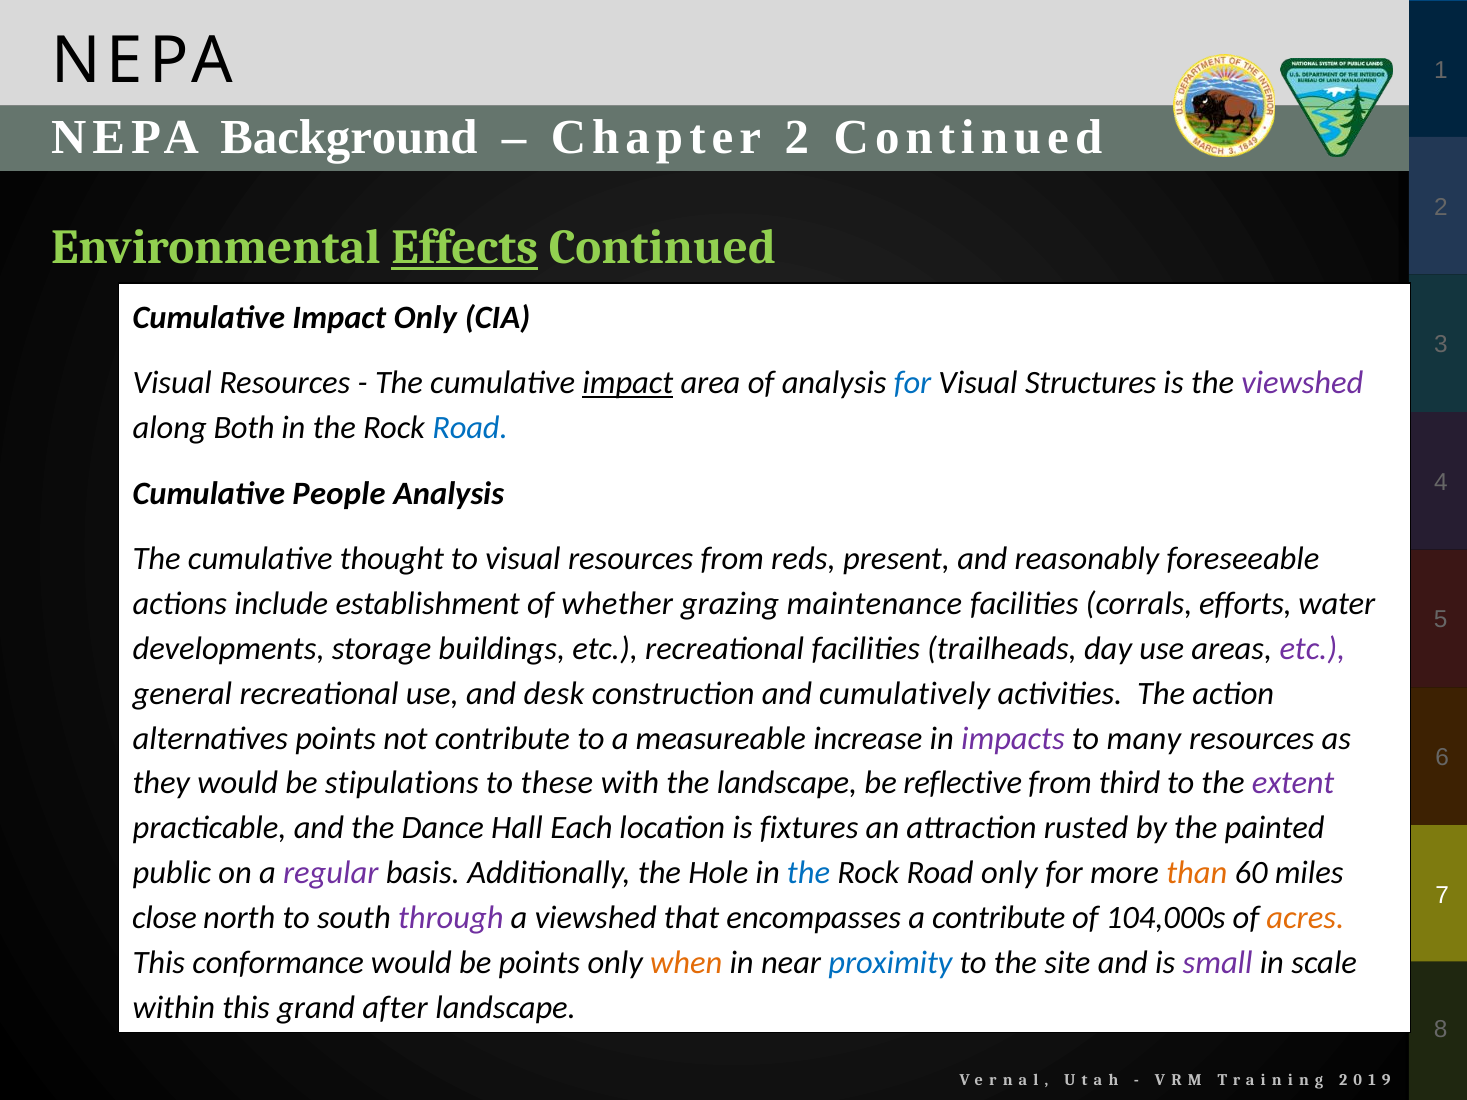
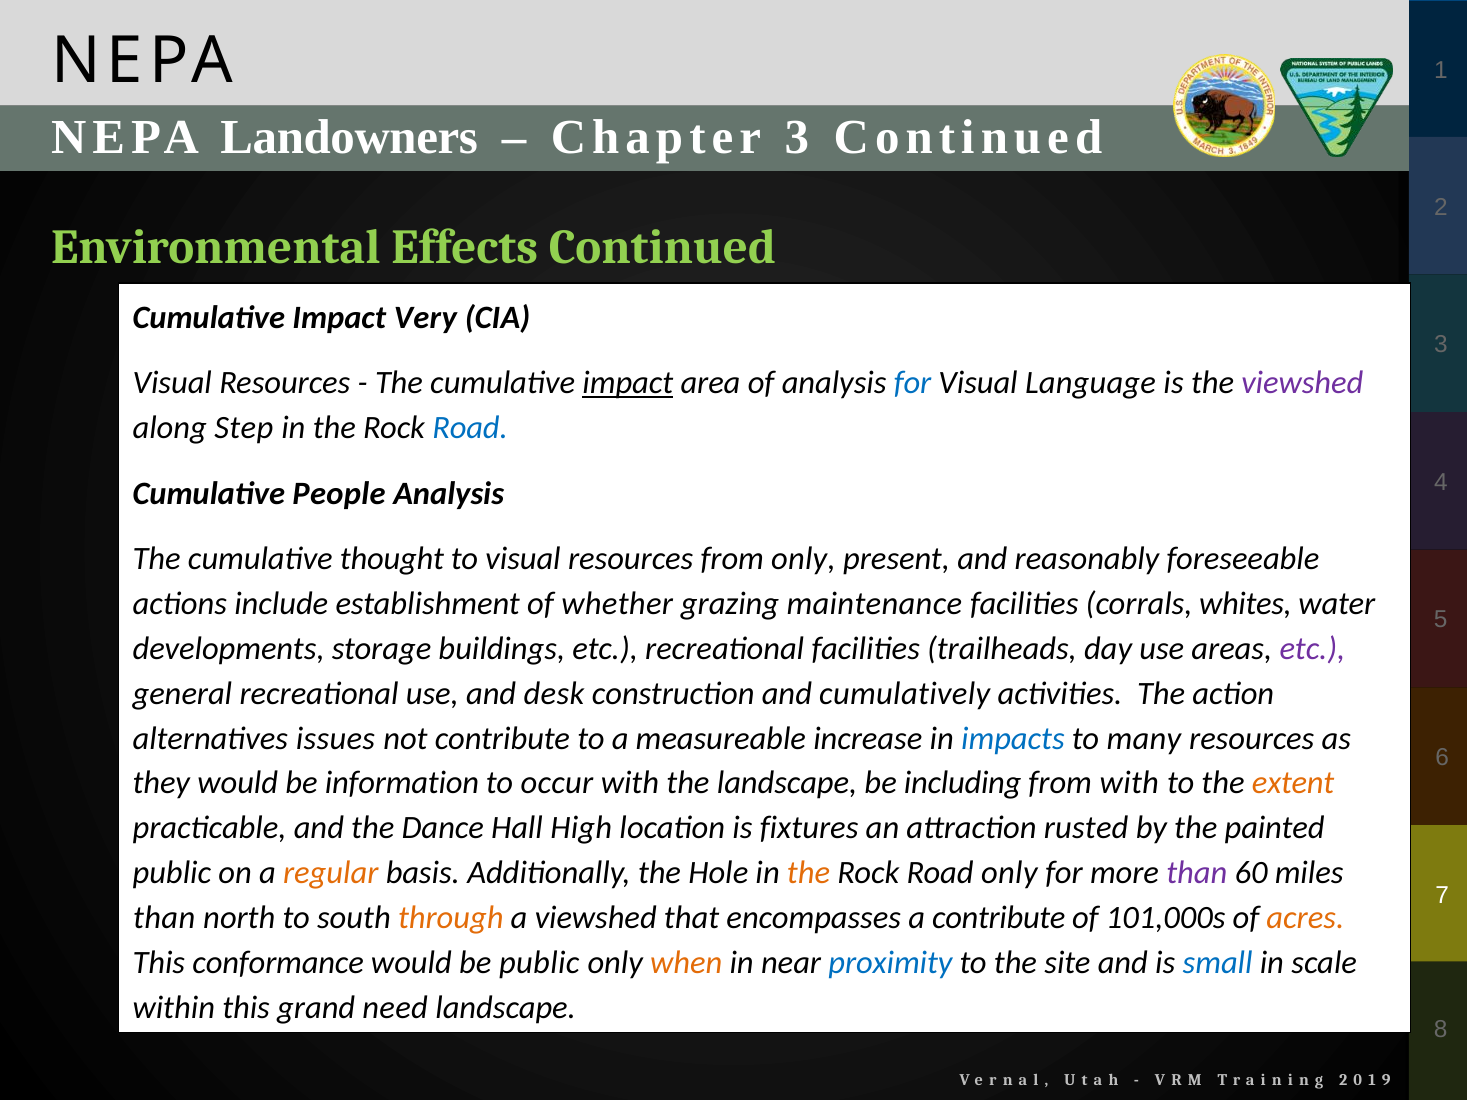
Background: Background -> Landowners (349, 138)
Chapter 2: 2 -> 3 (797, 138)
Effects underline: present -> none (465, 248)
Impact Only: Only -> Very (425, 318)
Structures: Structures -> Language (1090, 383)
Both: Both -> Step (244, 428)
from reds: reds -> only (803, 559)
efforts: efforts -> whites (1245, 604)
alternatives points: points -> issues (335, 738)
impacts colour: purple -> blue (1013, 738)
stipulations: stipulations -> information (402, 783)
these: these -> occur (557, 783)
reflective: reflective -> including (963, 783)
from third: third -> with (1129, 783)
extent colour: purple -> orange (1293, 783)
Each: Each -> High (581, 828)
regular colour: purple -> orange (331, 873)
the colour: blue -> orange (809, 873)
than colour: orange -> purple (1197, 873)
close: close -> than (164, 918)
through colour: purple -> orange (451, 918)
104,000s: 104,000s -> 101,000s (1166, 918)
be points: points -> public (539, 963)
small colour: purple -> blue (1218, 963)
after: after -> need (395, 1008)
